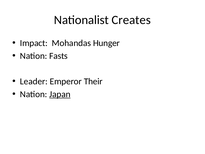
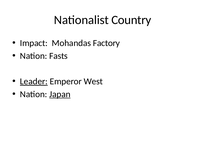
Creates: Creates -> Country (131, 20)
Hunger: Hunger -> Factory (106, 43)
Leader underline: none -> present (34, 81)
Their: Their -> West (93, 81)
